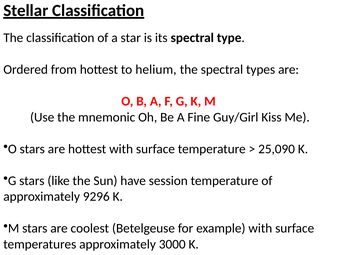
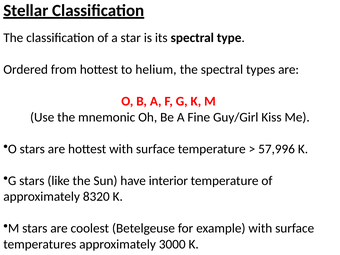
25,090: 25,090 -> 57,996 (277, 149)
session: session -> interior (168, 181)
9296: 9296 -> 8320 (96, 197)
